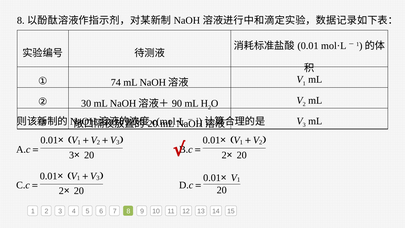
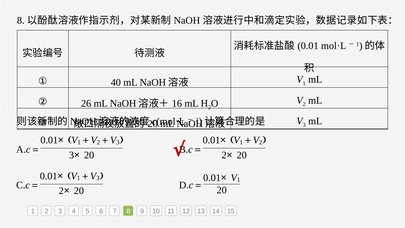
74: 74 -> 40 (116, 82)
30: 30 -> 26 (86, 104)
90: 90 -> 16 (177, 104)
